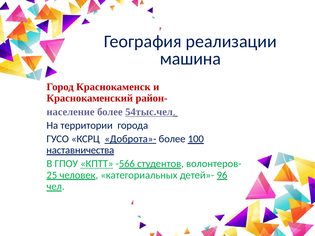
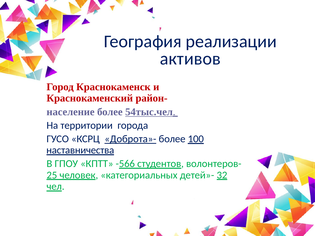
машина: машина -> активов (190, 59)
КПТТ underline: present -> none (97, 164)
96: 96 -> 32 (222, 175)
